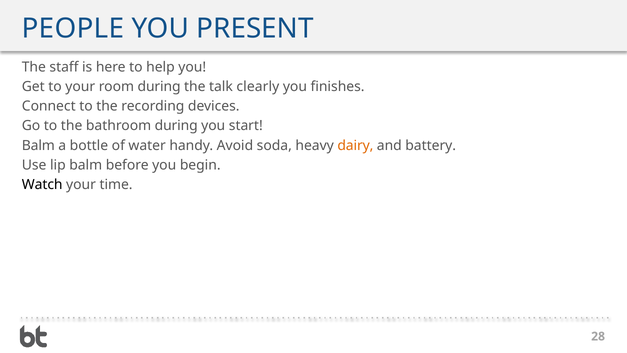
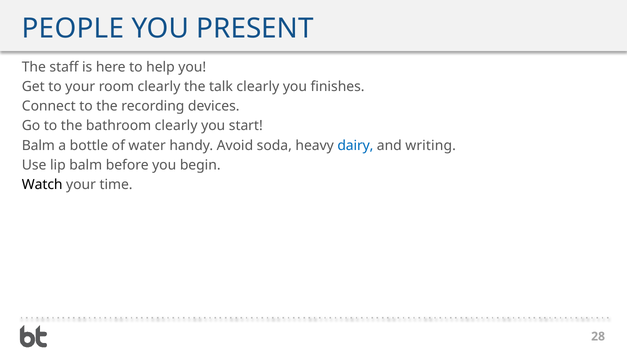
room during: during -> clearly (159, 87)
bathroom during: during -> clearly (176, 126)
dairy colour: orange -> blue (355, 145)
battery: battery -> writing (431, 145)
